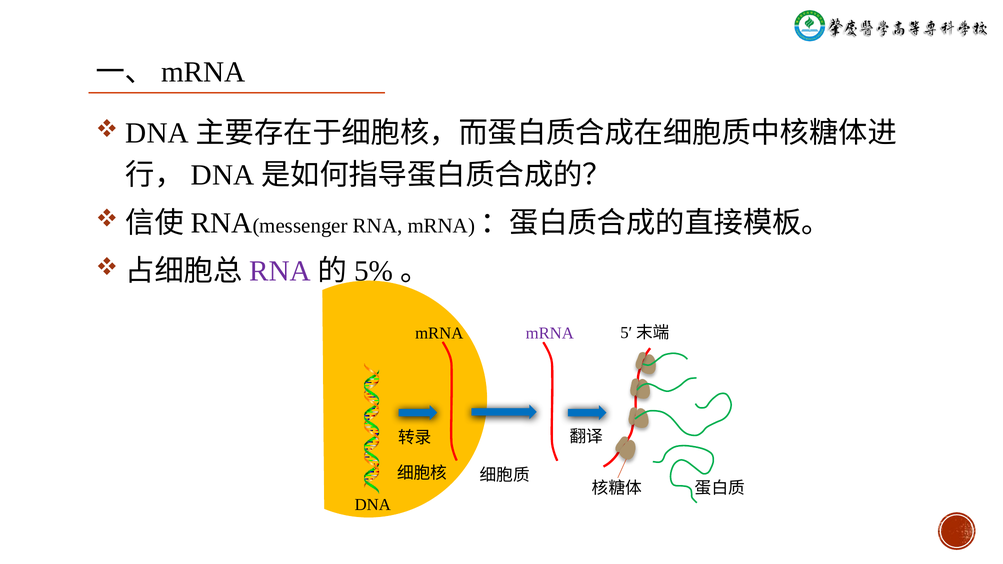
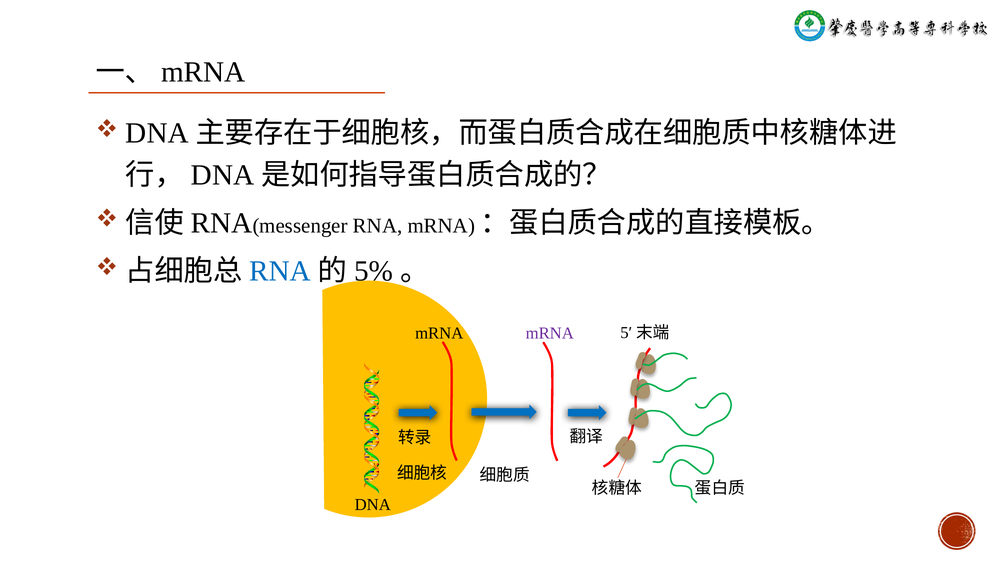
RNA colour: purple -> blue (280, 271)
